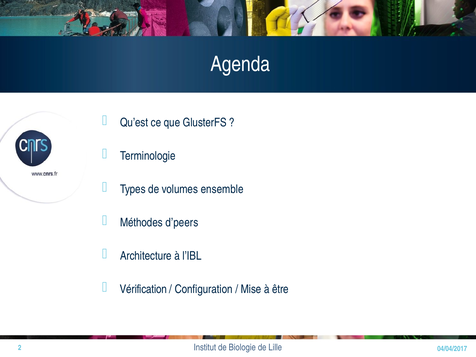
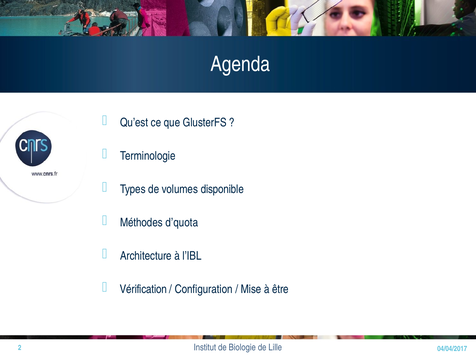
ensemble: ensemble -> disponible (222, 189)
d’peers: d’peers -> d’quota (182, 223)
